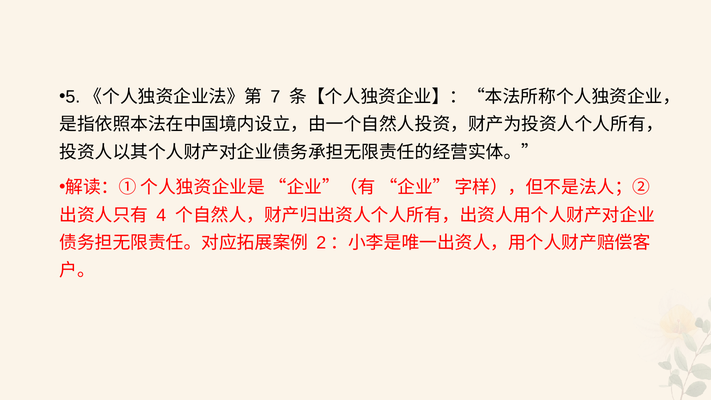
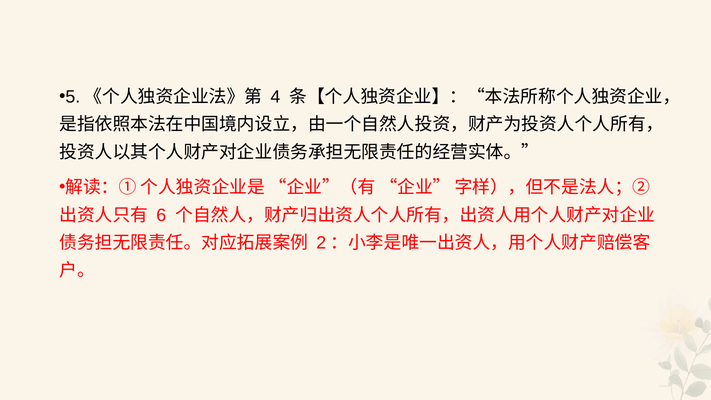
7: 7 -> 4 (275, 97)
4: 4 -> 6 (161, 215)
